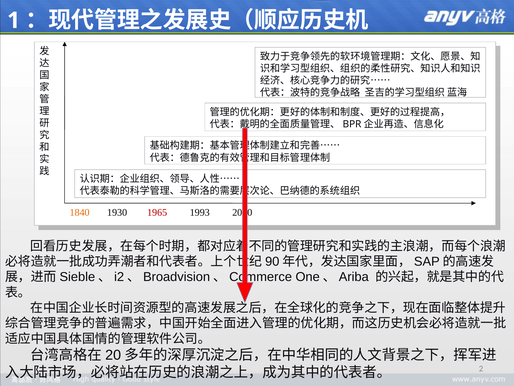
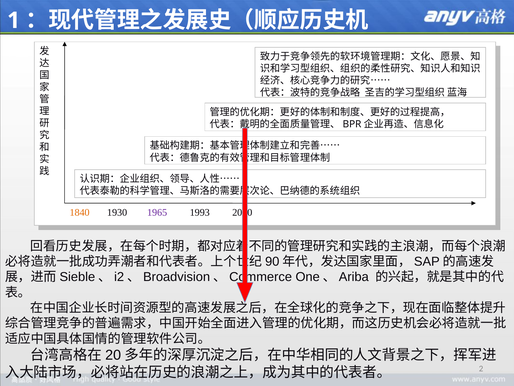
1965 colour: red -> purple (157, 212)
